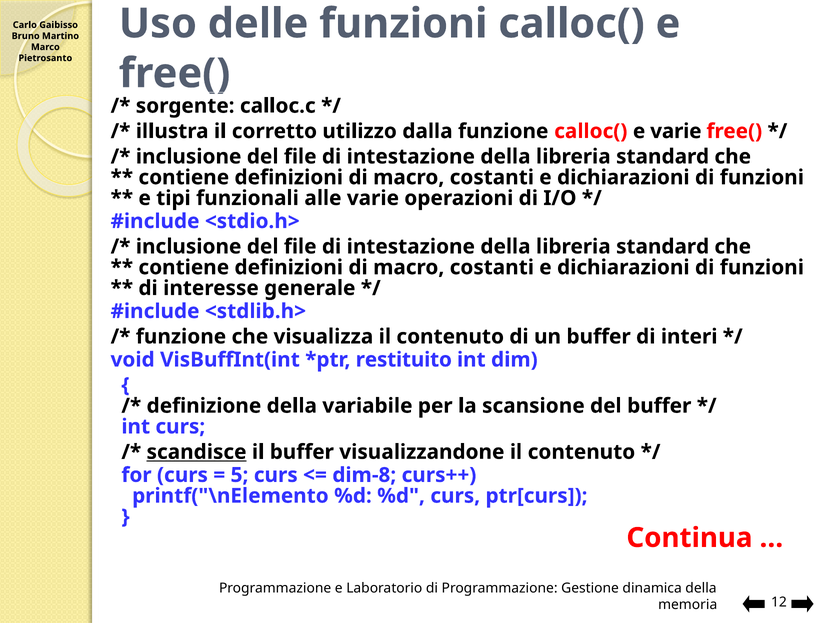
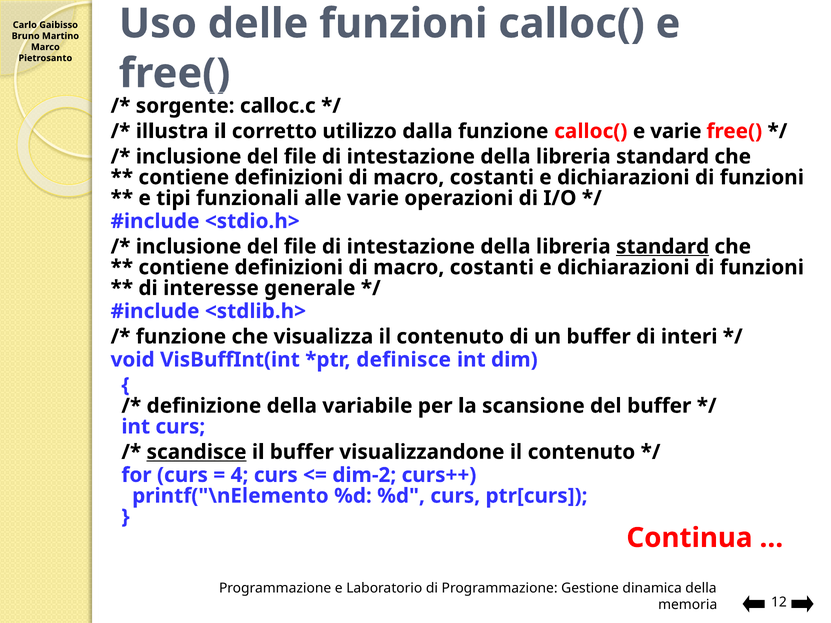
standard underline: none -> present (663, 247)
restituito: restituito -> definisce (404, 360)
5: 5 -> 4 (239, 475)
dim-8: dim-8 -> dim-2 (364, 475)
